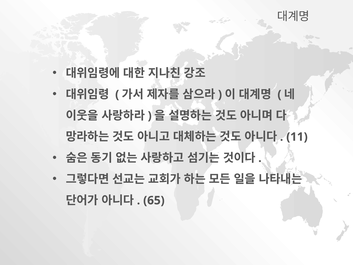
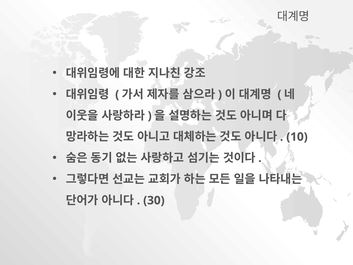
11: 11 -> 10 (297, 137)
65: 65 -> 30 (154, 200)
